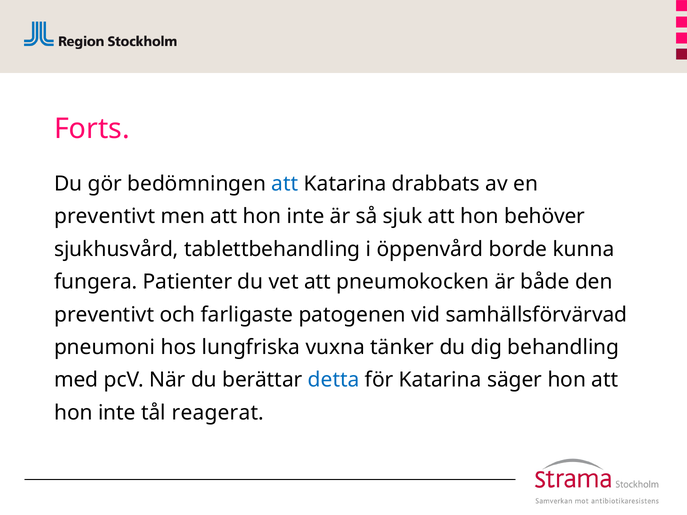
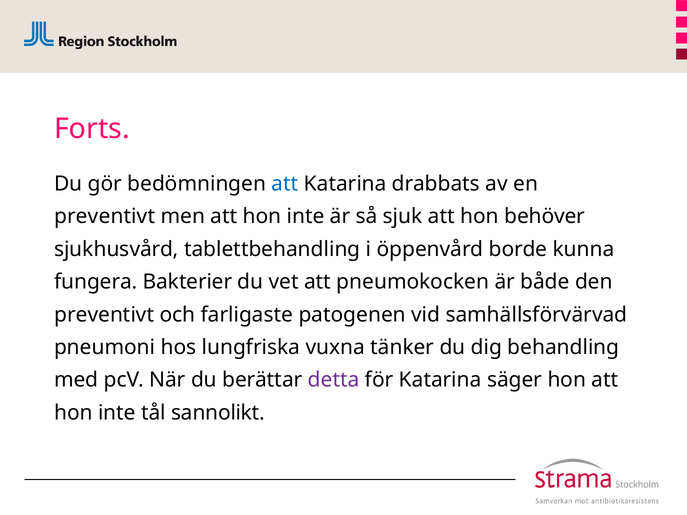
Patienter: Patienter -> Bakterier (188, 282)
detta colour: blue -> purple (334, 380)
reagerat: reagerat -> sannolikt (218, 413)
